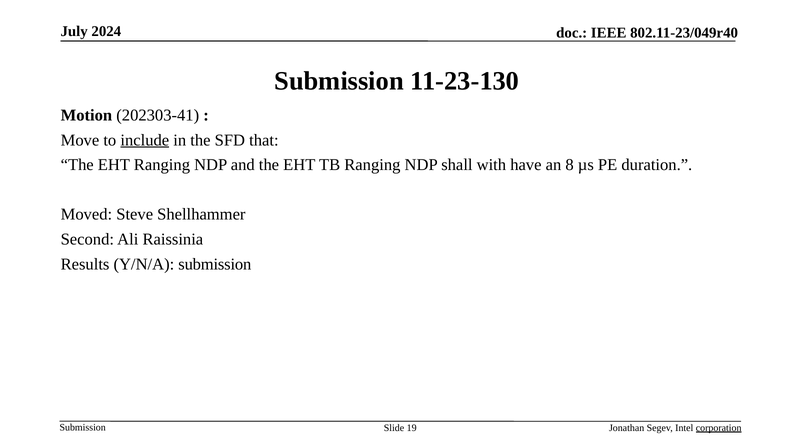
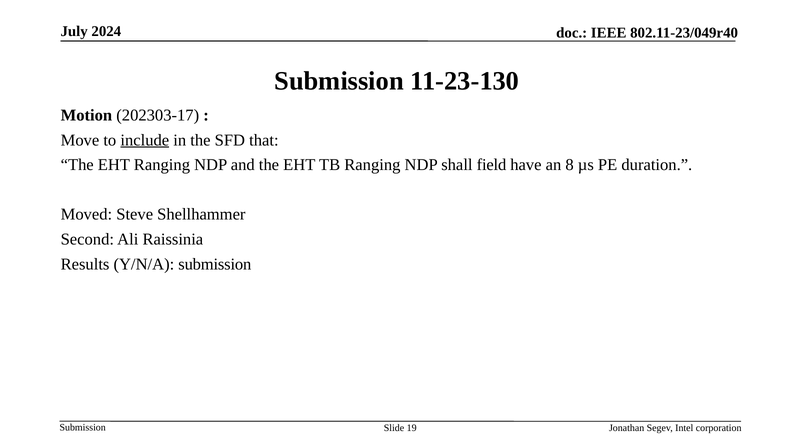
202303-41: 202303-41 -> 202303-17 (158, 115)
with: with -> field (491, 165)
corporation underline: present -> none (719, 428)
